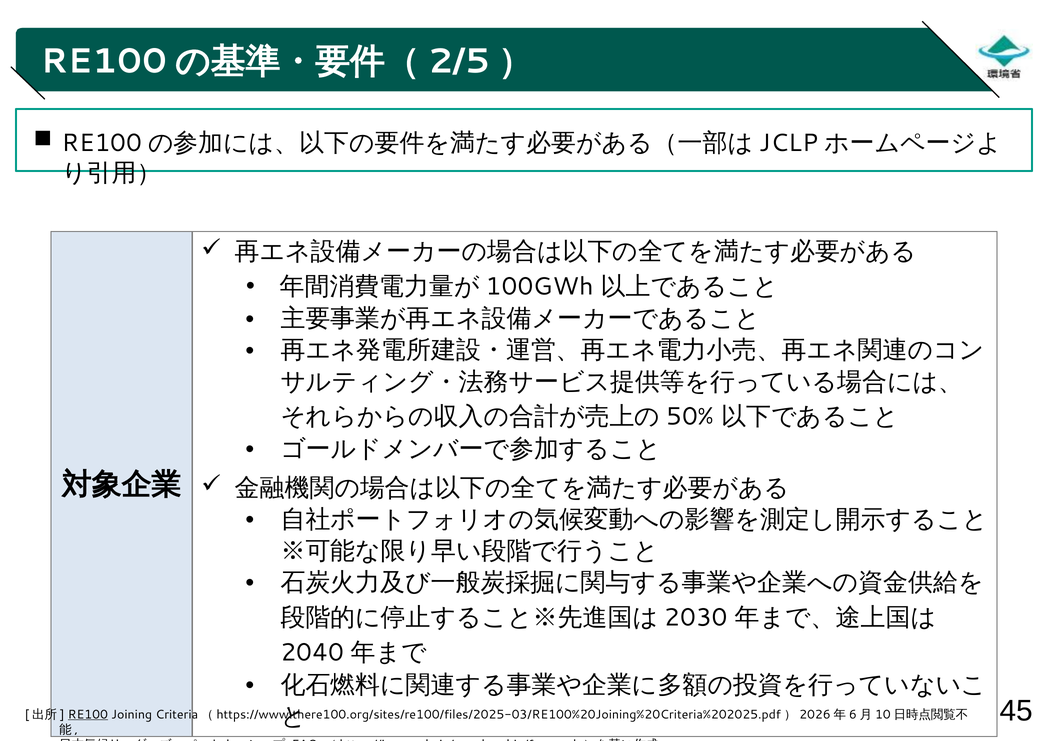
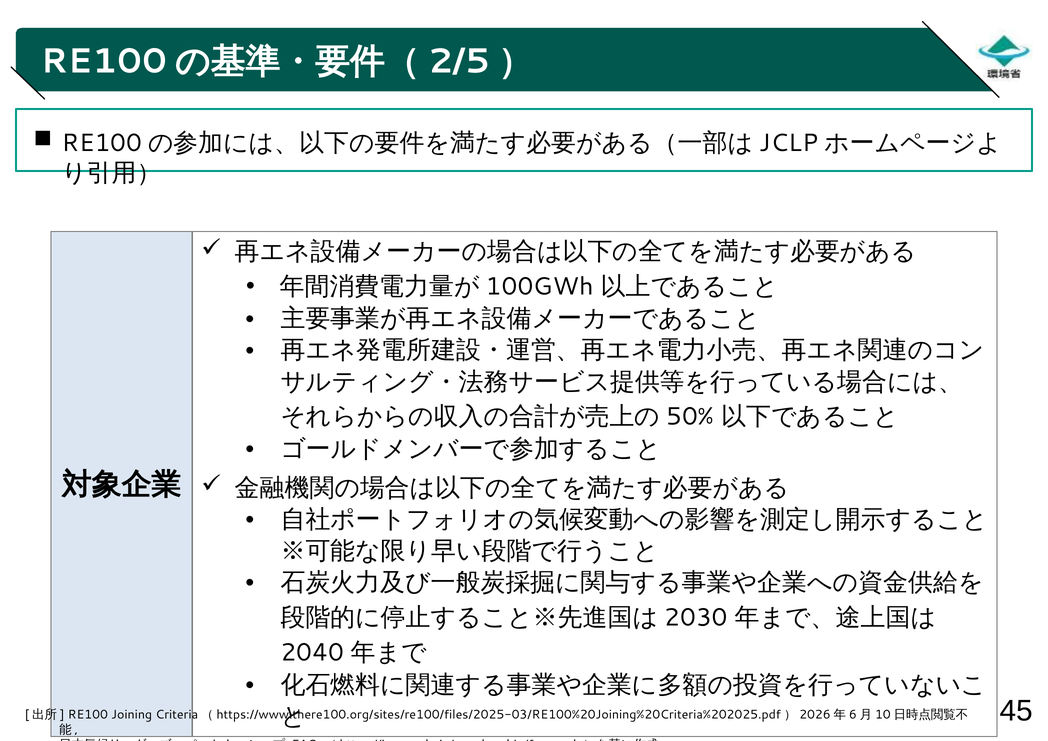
RE100 underline: present -> none (88, 714)
